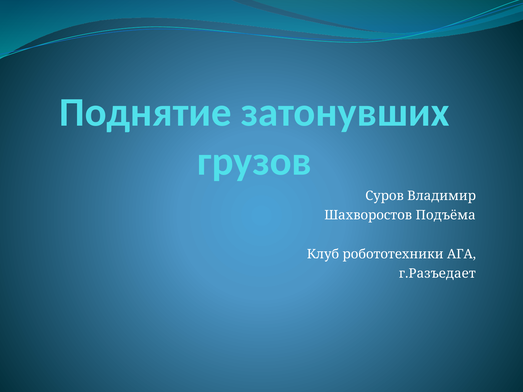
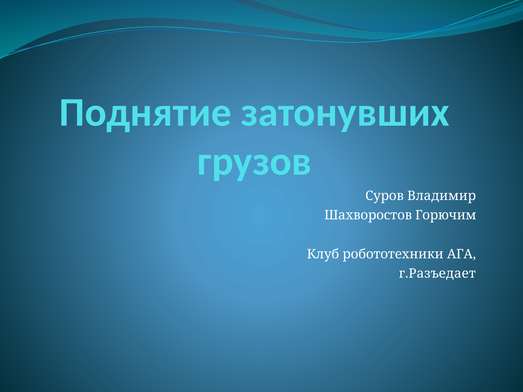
Подъёма: Подъёма -> Горючим (446, 215)
